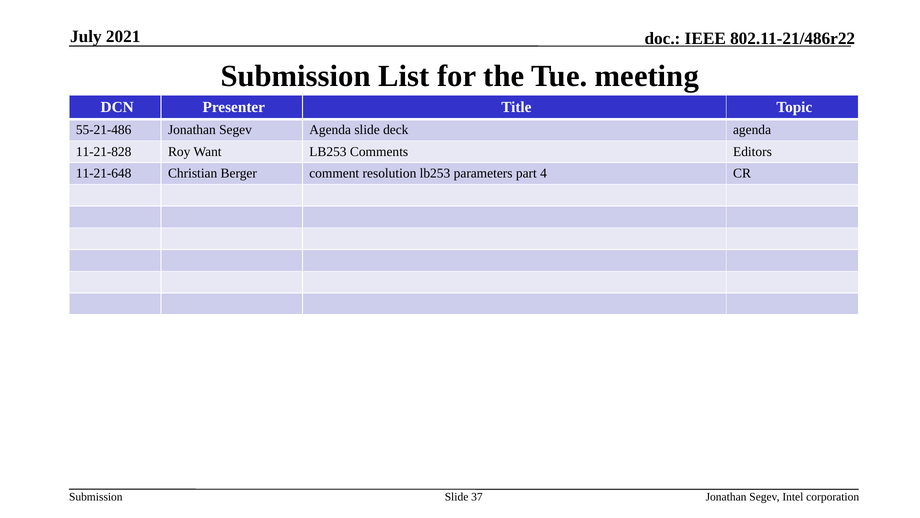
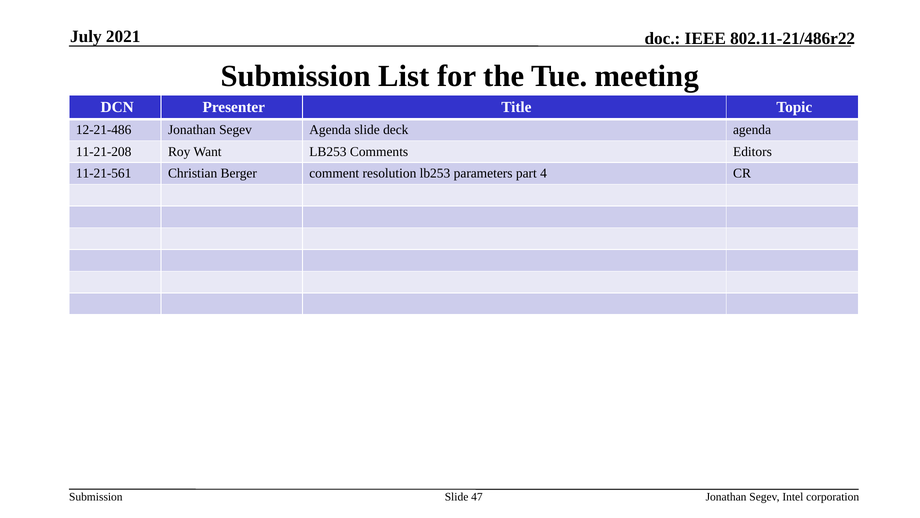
55-21-486: 55-21-486 -> 12-21-486 (104, 130)
11-21-828: 11-21-828 -> 11-21-208 (104, 152)
11-21-648: 11-21-648 -> 11-21-561 (104, 173)
37: 37 -> 47 (477, 496)
